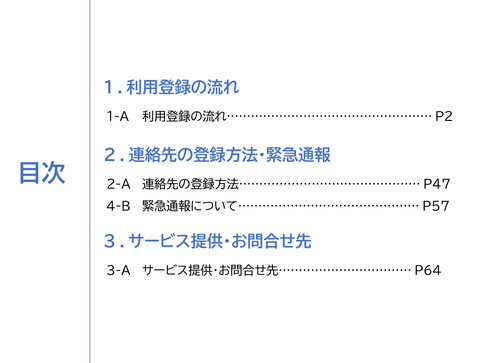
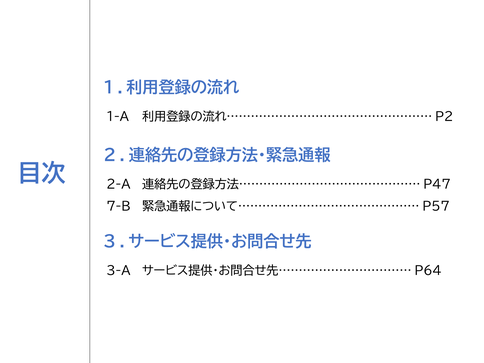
4-B: 4-B -> 7-B (118, 206)
